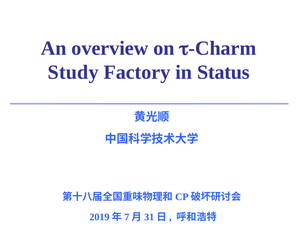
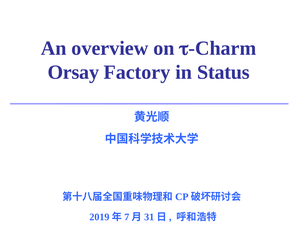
Study: Study -> Orsay (73, 72)
